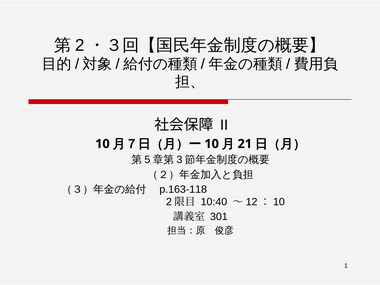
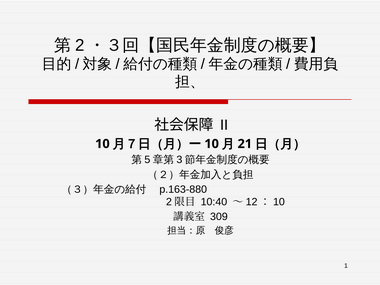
p.163-118: p.163-118 -> p.163-880 (183, 189)
301: 301 -> 309 (219, 217)
